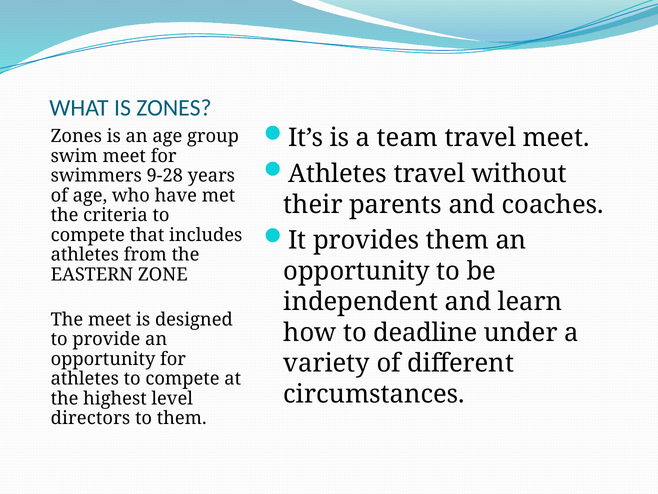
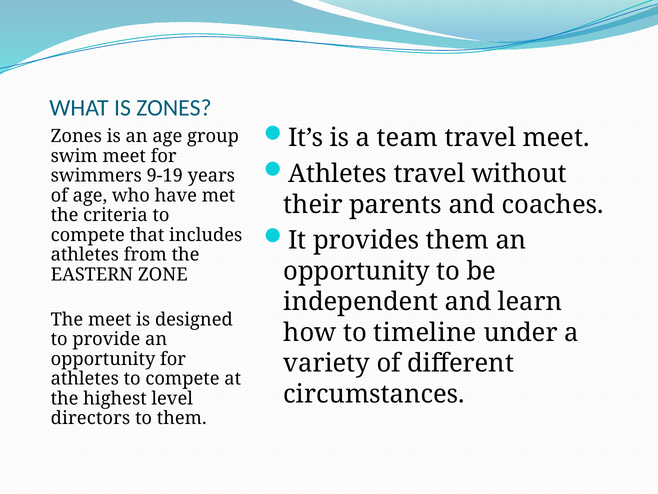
9-28: 9-28 -> 9-19 (165, 176)
deadline: deadline -> timeline (425, 332)
